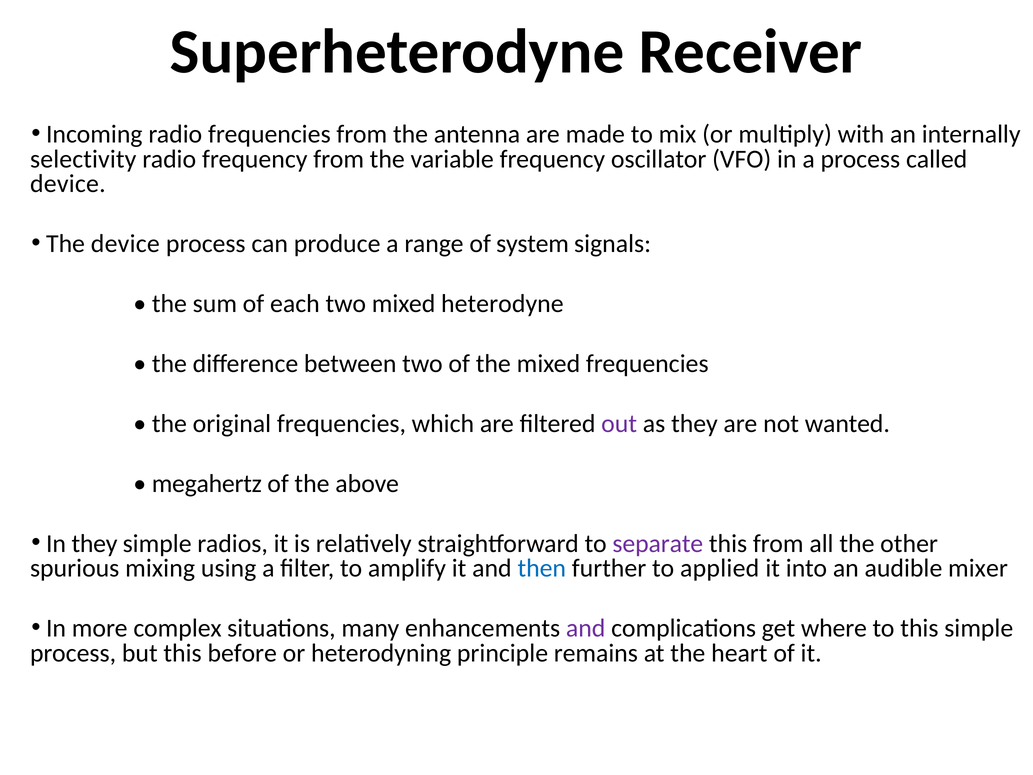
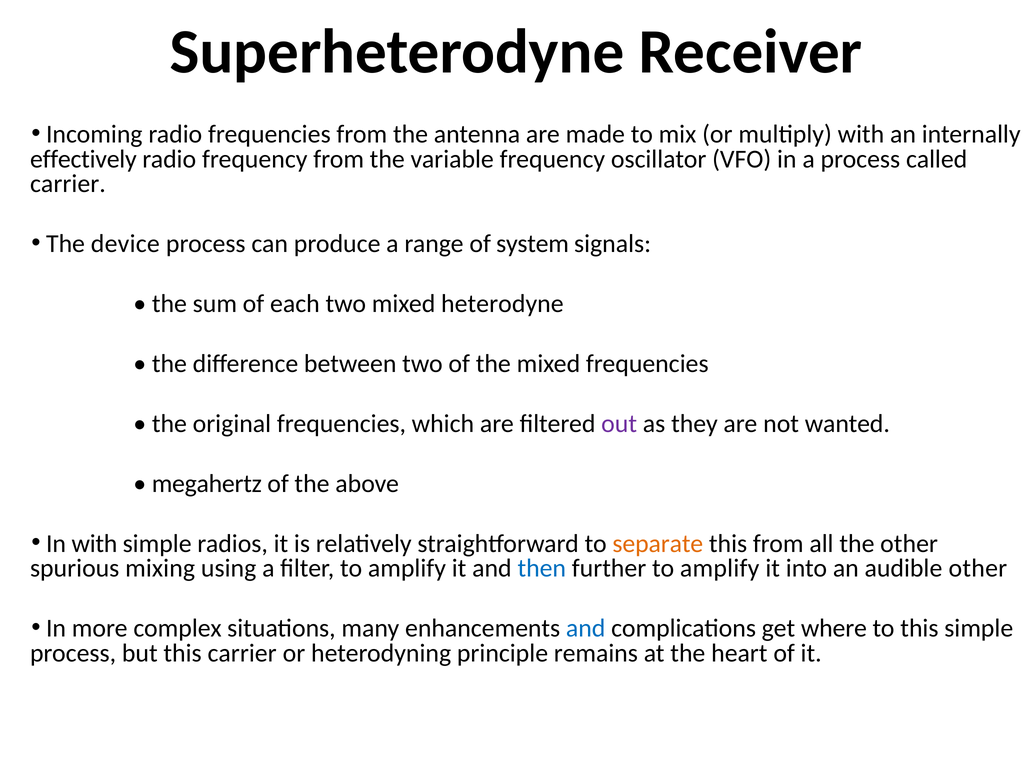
selectivity: selectivity -> effectively (83, 159)
device: device -> carrier (68, 184)
In they: they -> with (94, 543)
separate colour: purple -> orange (658, 543)
further to applied: applied -> amplify (720, 568)
audible mixer: mixer -> other (978, 568)
and colour: purple -> blue (586, 628)
this before: before -> carrier (242, 653)
